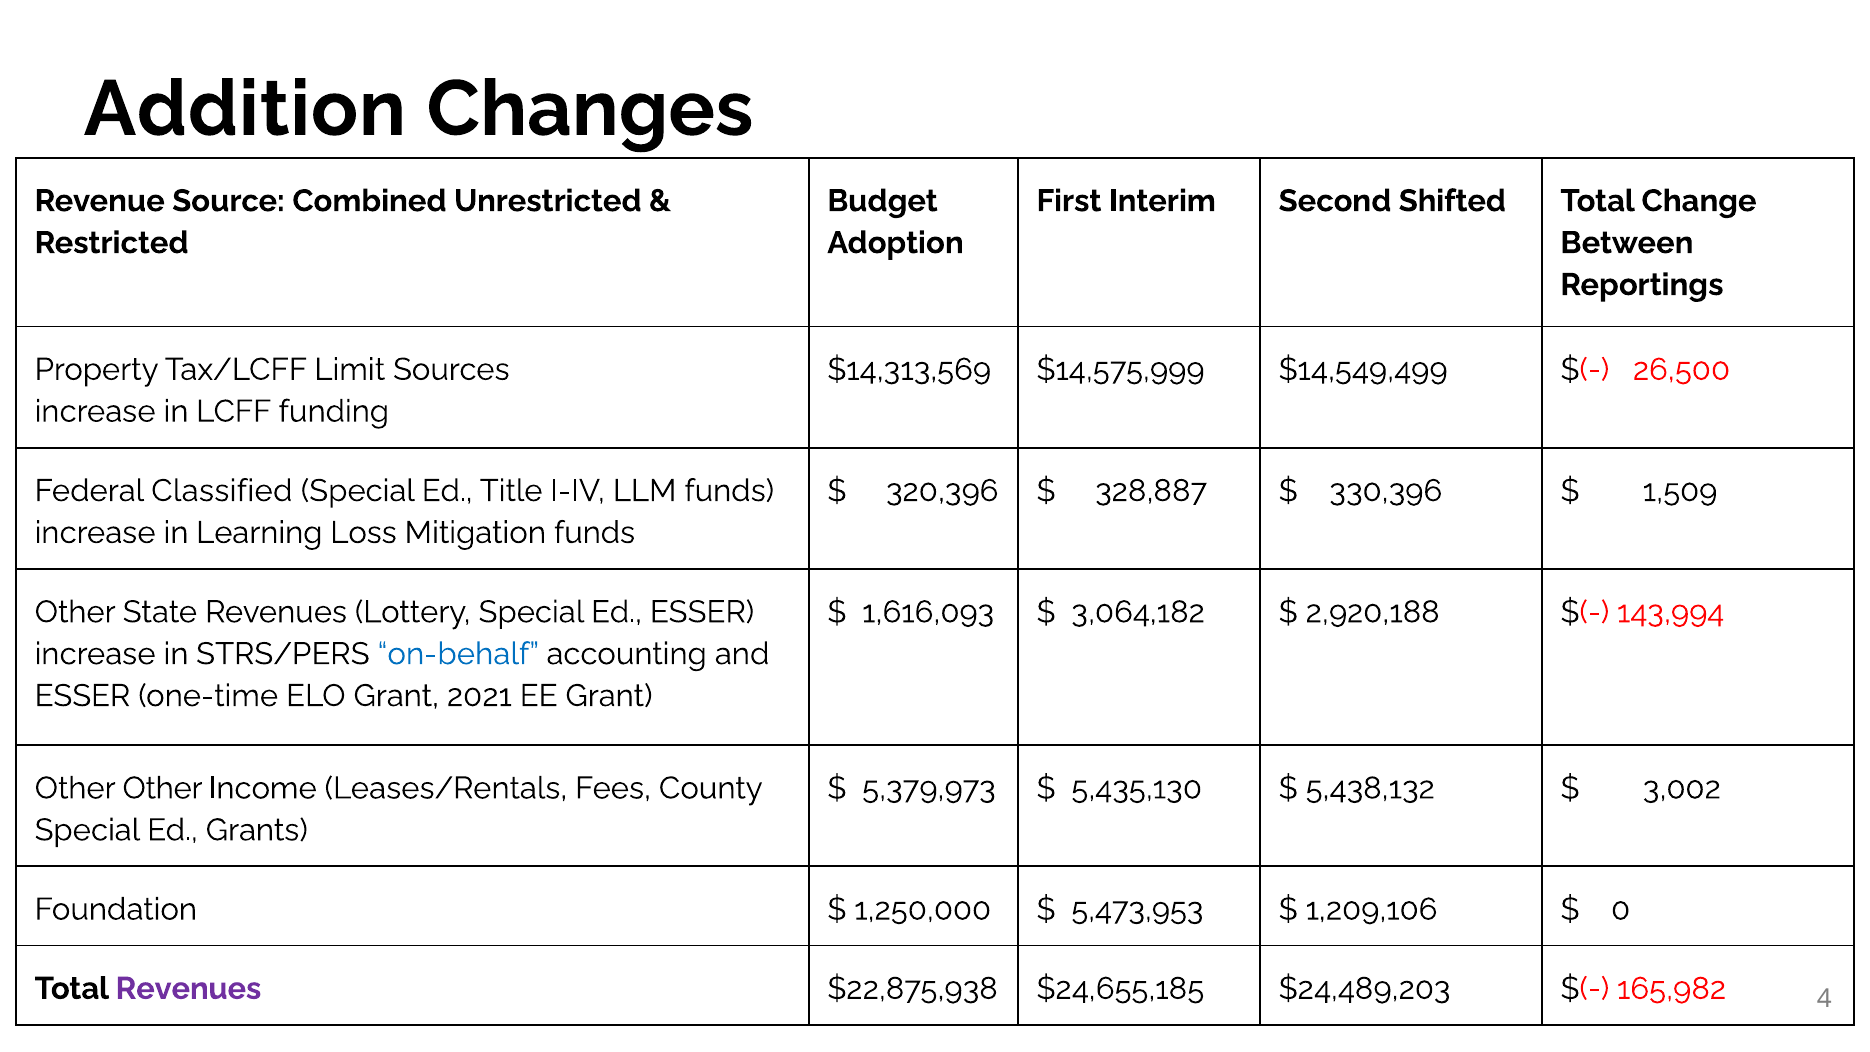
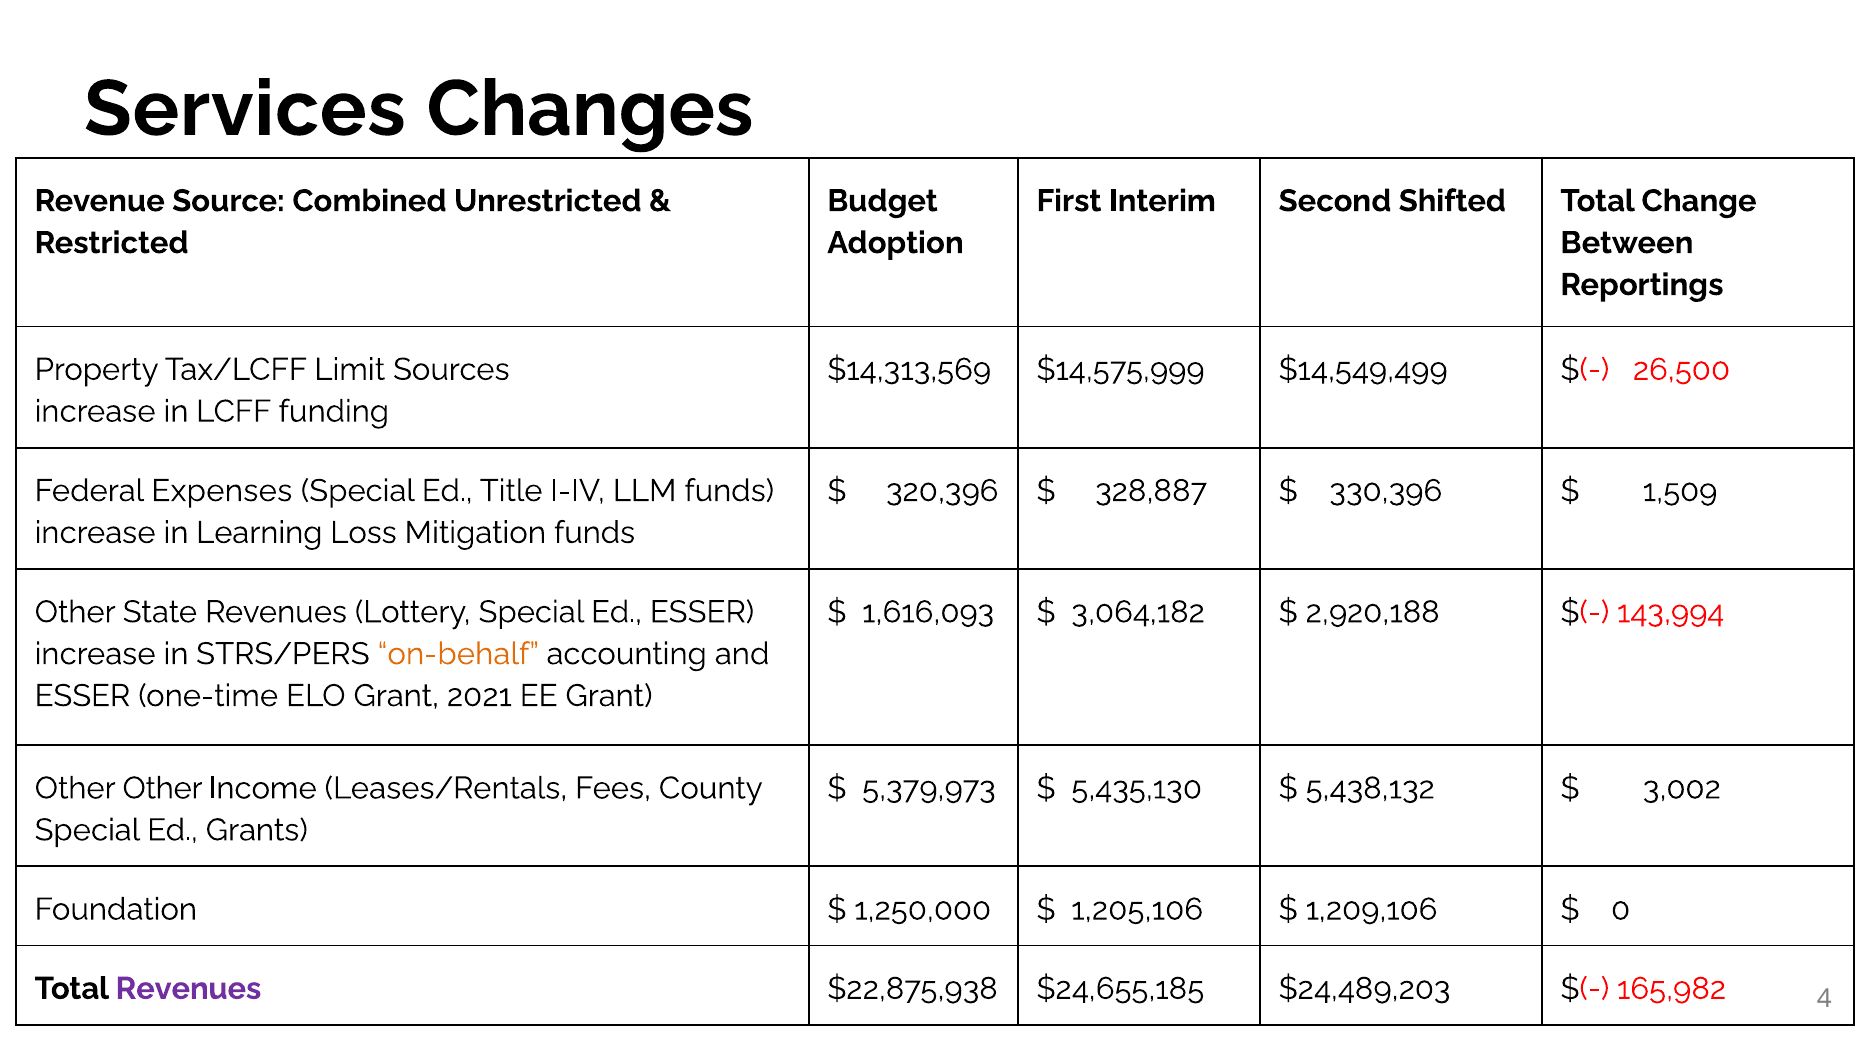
Addition: Addition -> Services (245, 109)
Classified: Classified -> Expenses (222, 491)
on-behalf colour: blue -> orange (458, 654)
5,473,953: 5,473,953 -> 1,205,106 (1137, 909)
